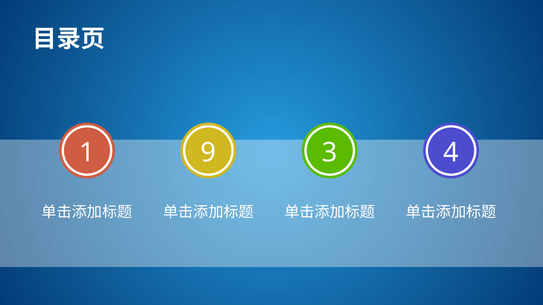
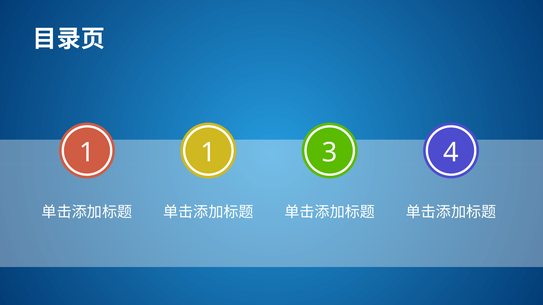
1 9: 9 -> 1 (208, 153)
